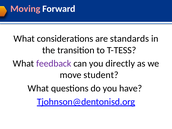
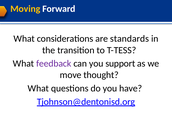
Moving colour: pink -> yellow (25, 9)
directly: directly -> support (120, 64)
student: student -> thought (101, 75)
